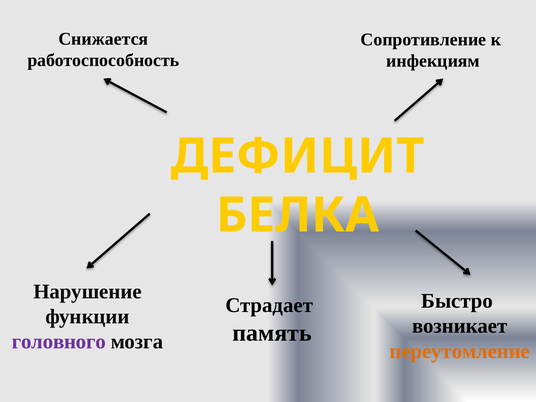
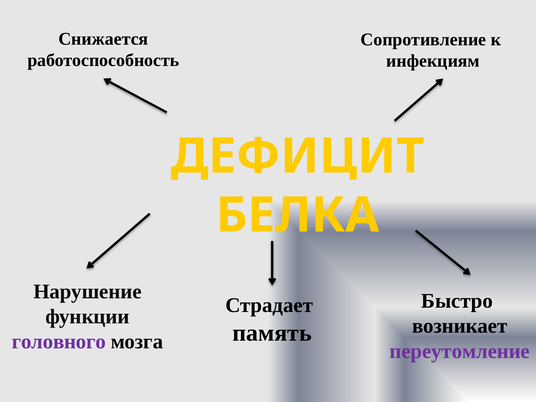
переутомление colour: orange -> purple (460, 351)
